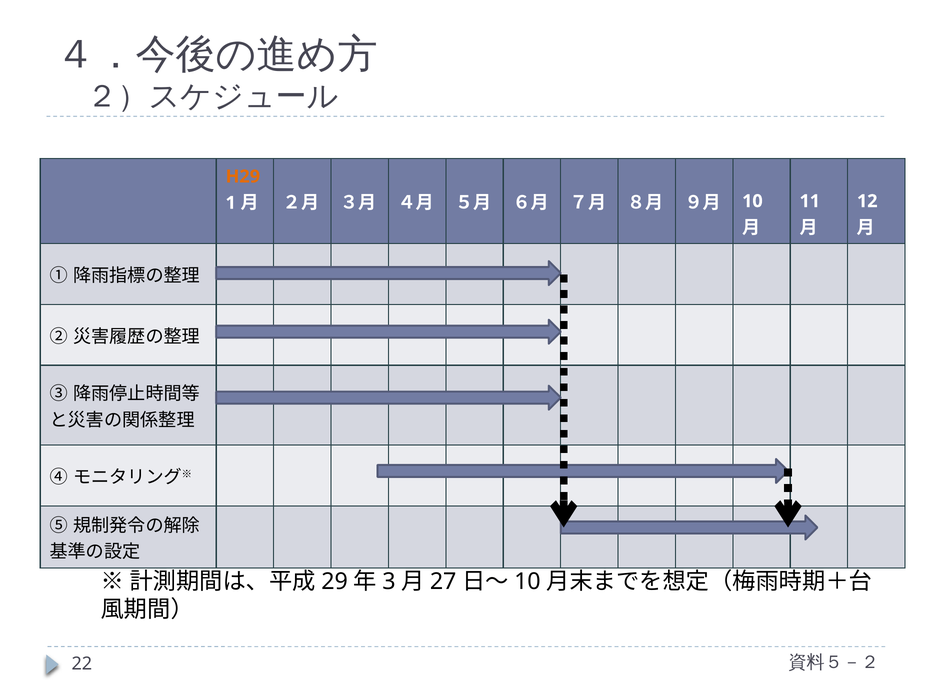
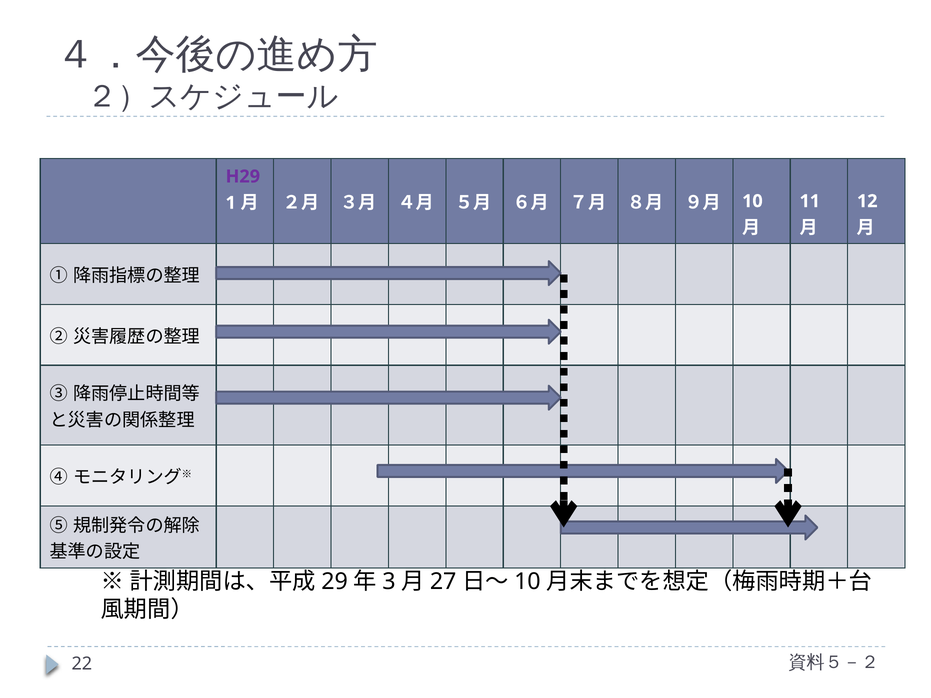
H29 colour: orange -> purple (243, 177)
